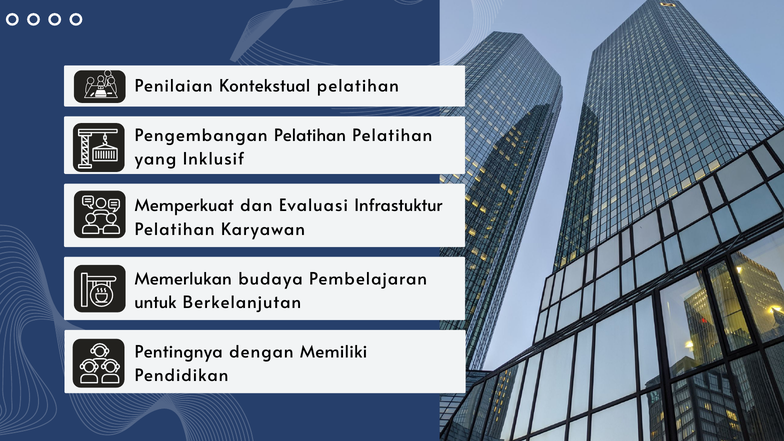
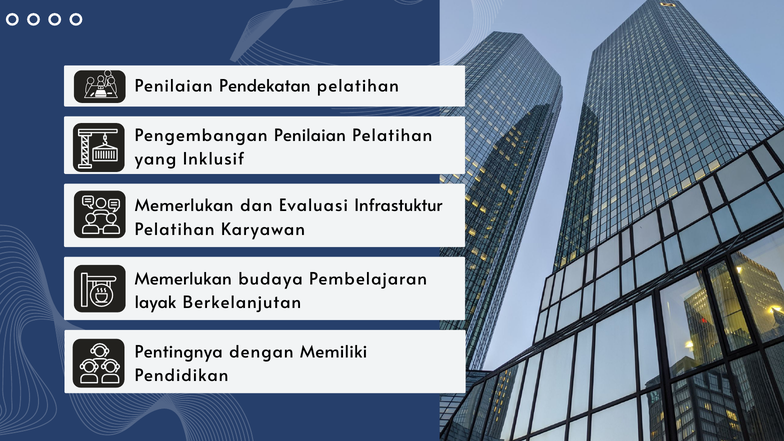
Kontekstual: Kontekstual -> Pendekatan (265, 86)
Pengembangan Pelatihan: Pelatihan -> Penilaian (310, 136)
Memperkuat: Memperkuat -> Memerlukan (184, 206)
untuk: untuk -> layak (155, 303)
